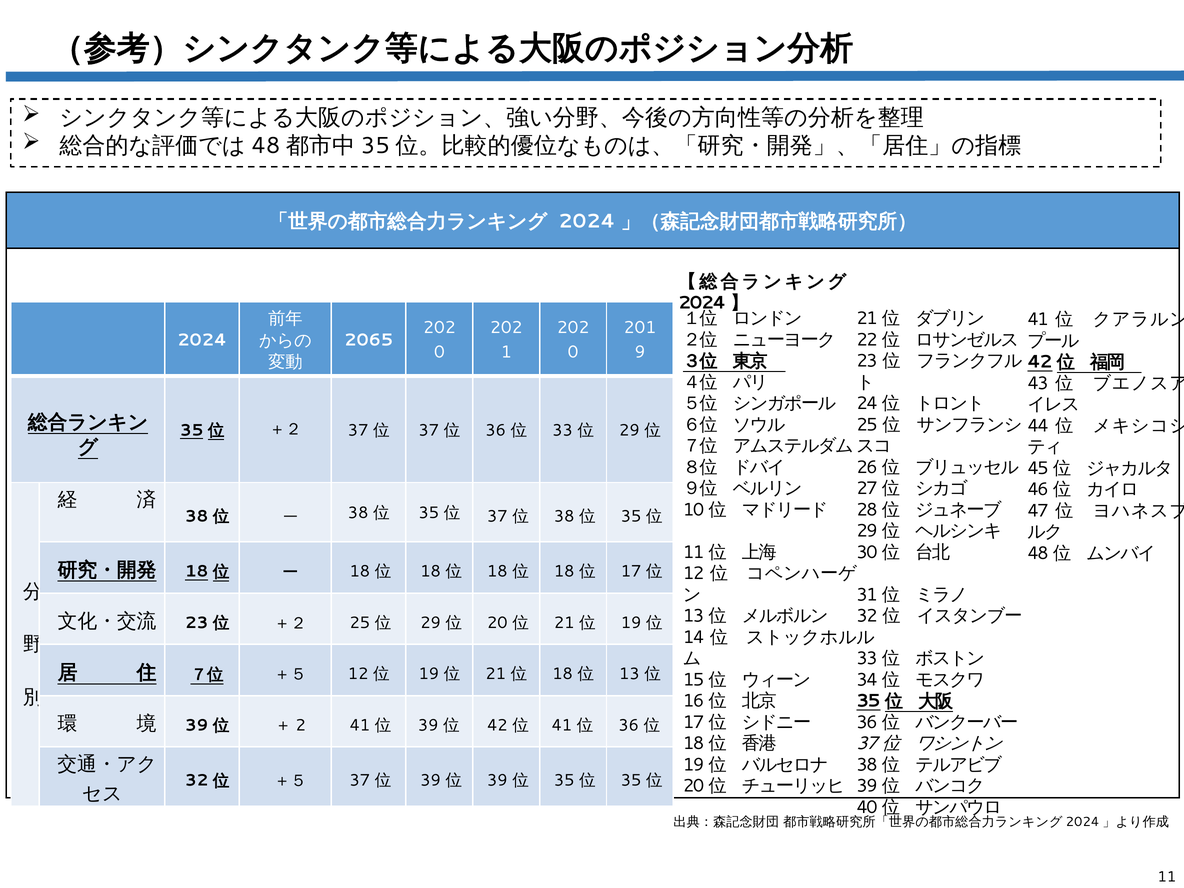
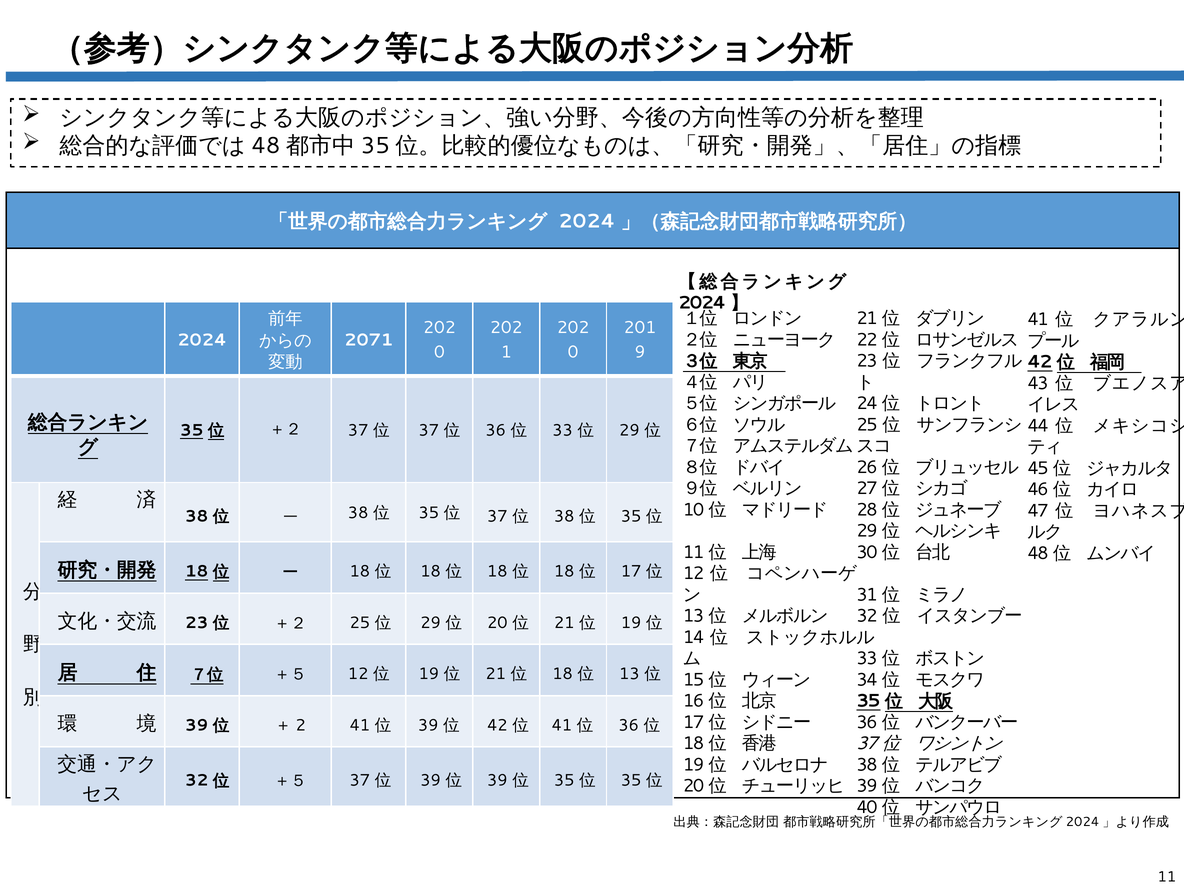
2065: 2065 -> 2071 (369, 340)
